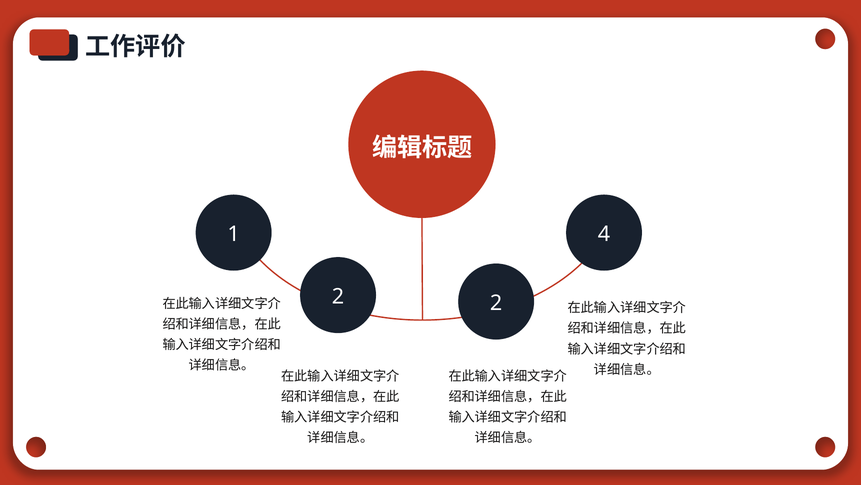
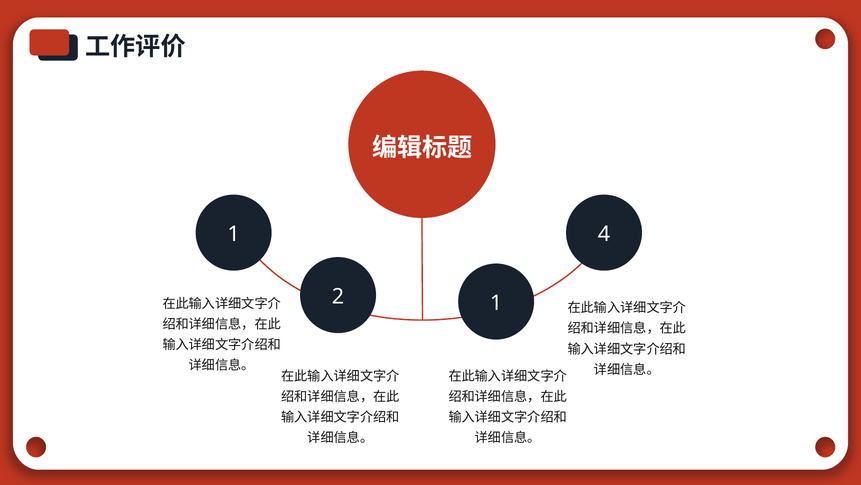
2 2: 2 -> 1 (496, 303)
